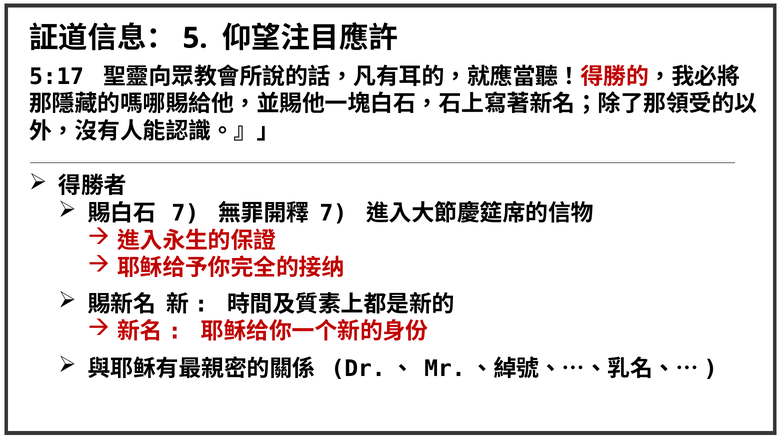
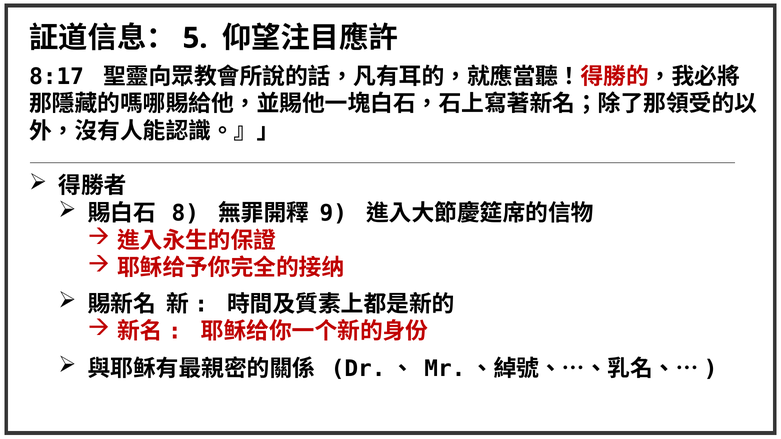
5:17: 5:17 -> 8:17 (57, 77)
7: 7 -> 8 (185, 213)
7: 7 -> 9 (333, 213)
